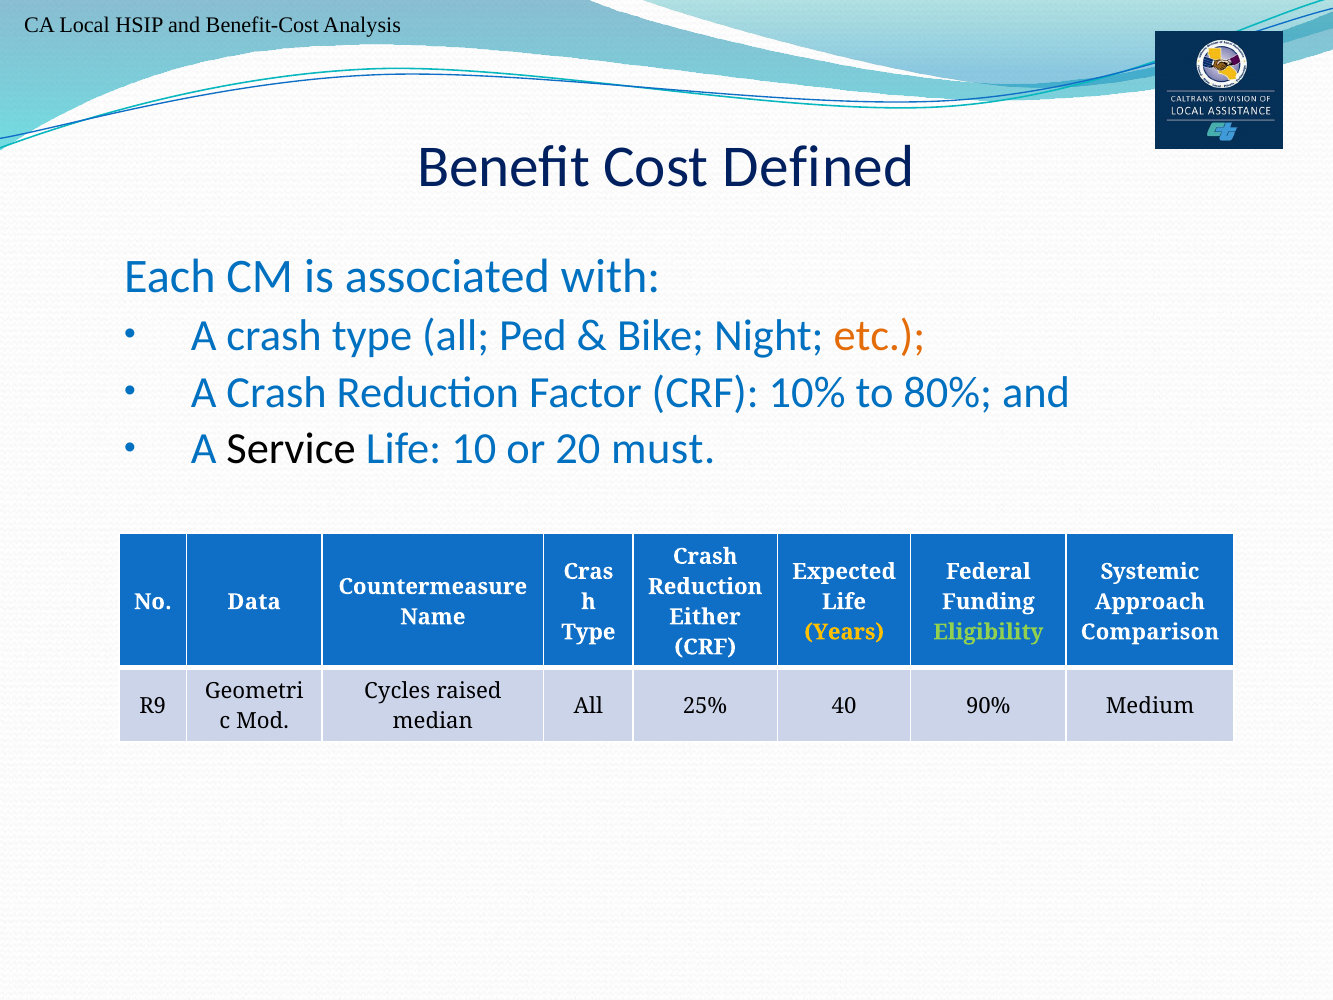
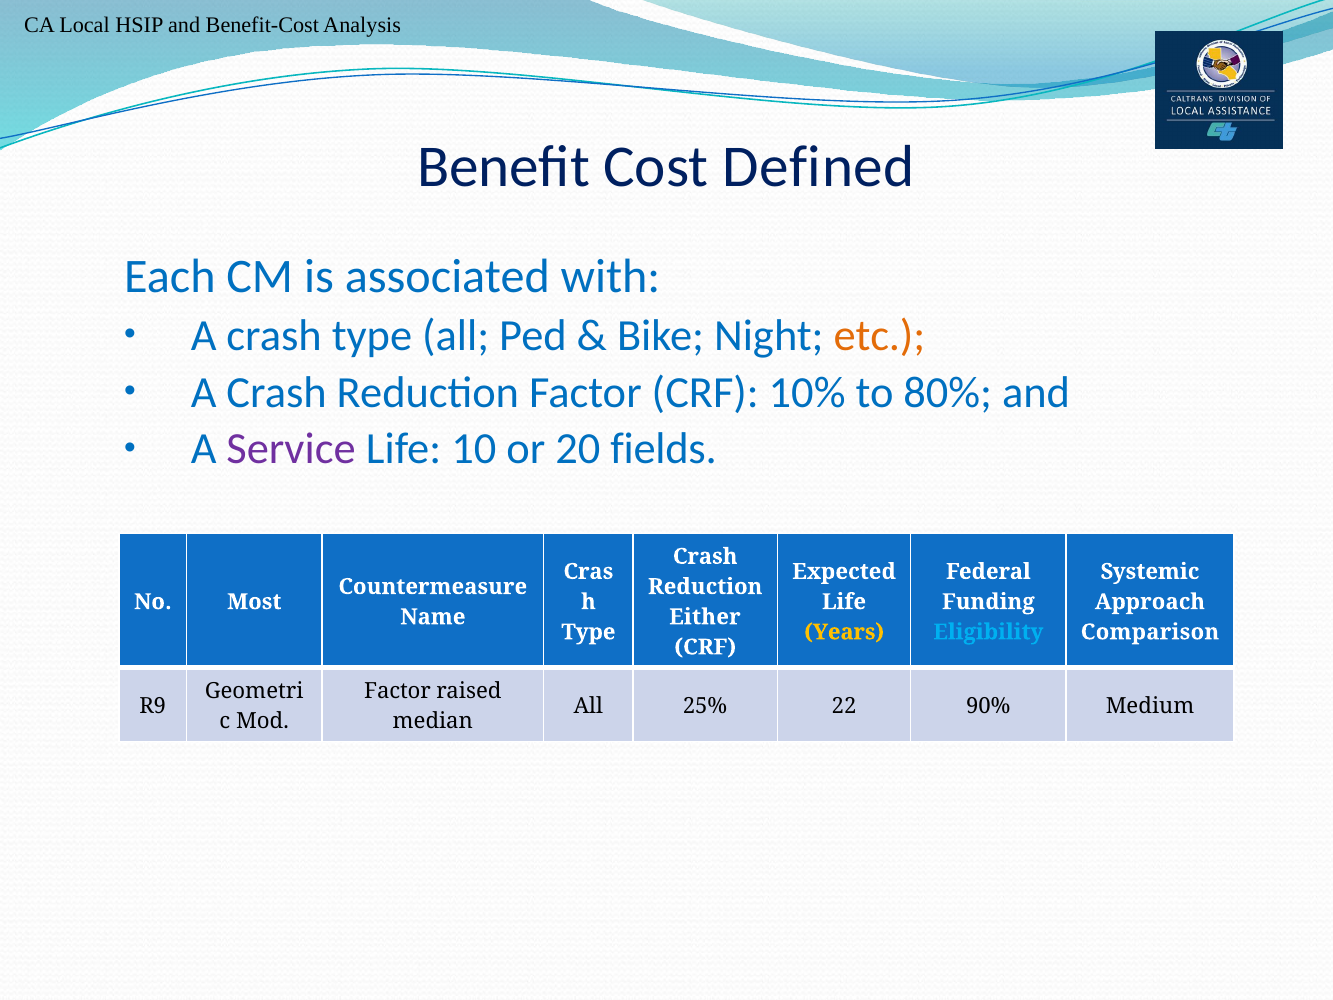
Service colour: black -> purple (291, 449)
must: must -> fields (664, 449)
Data: Data -> Most (254, 602)
Eligibility colour: light green -> light blue (988, 632)
Cycles: Cycles -> Factor (397, 691)
40: 40 -> 22 (844, 706)
